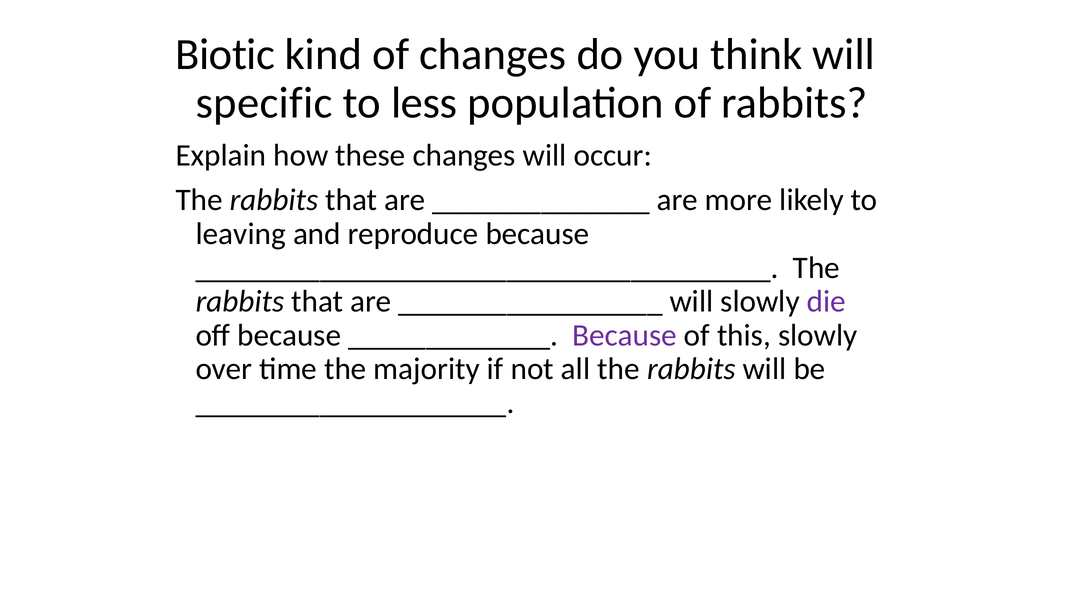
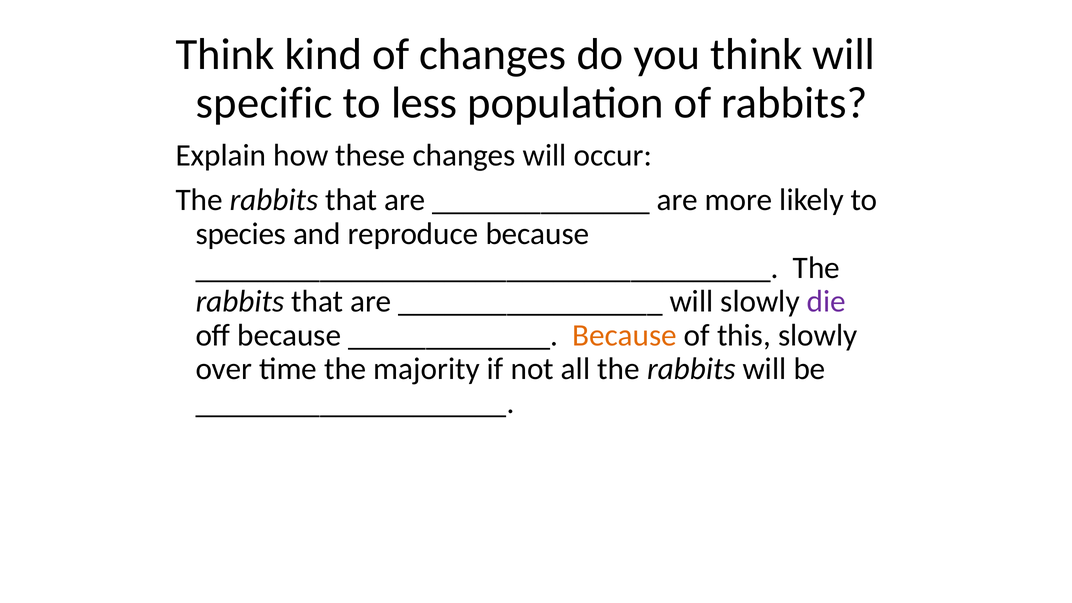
Biotic: Biotic -> Think (225, 55)
leaving: leaving -> species (241, 234)
Because colour: purple -> orange (625, 335)
